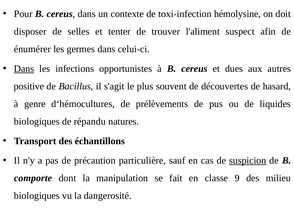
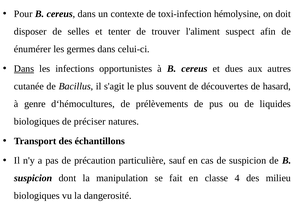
positive: positive -> cutanée (29, 86)
répandu: répandu -> préciser (90, 122)
suspicion underline: present -> none (248, 161)
comporte: comporte -> suspicion (33, 179)
9: 9 -> 4 (237, 179)
